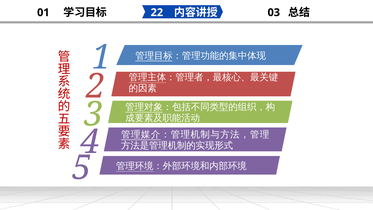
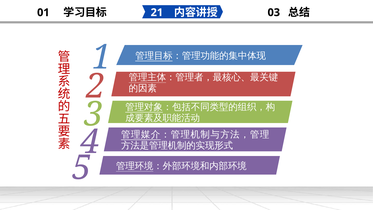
22: 22 -> 21 (157, 12)
